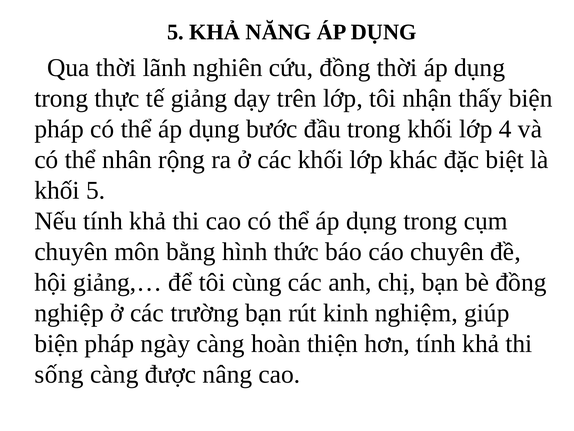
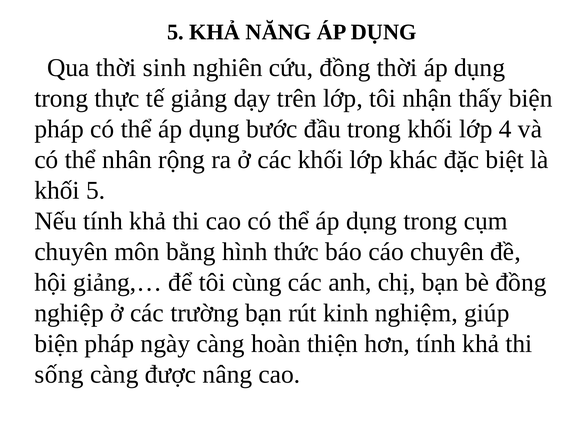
lãnh: lãnh -> sinh (165, 68)
